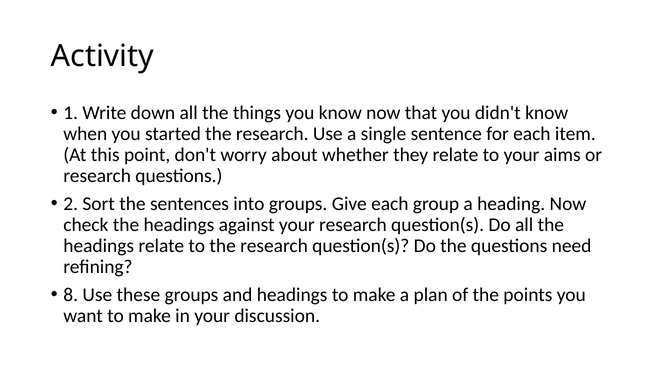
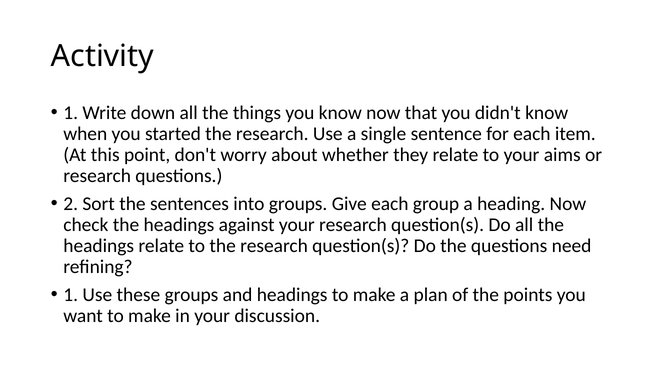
8: 8 -> 1 (71, 295)
